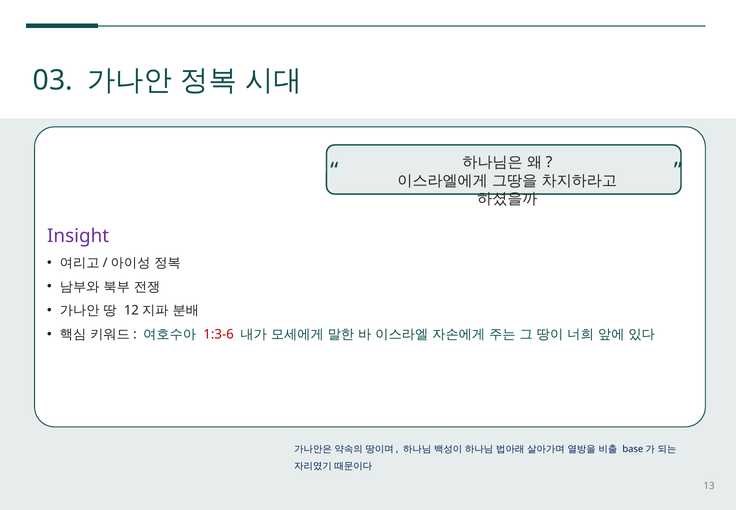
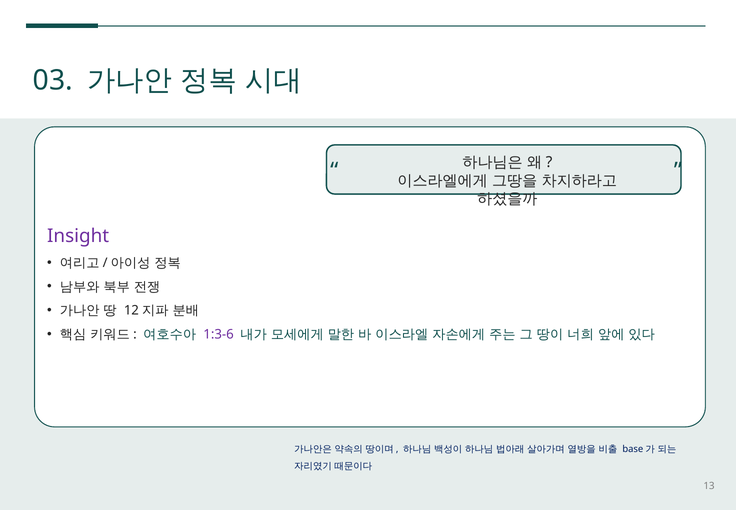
1:3-6 colour: red -> purple (219, 334)
